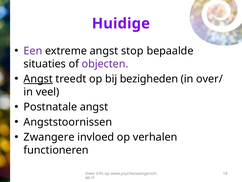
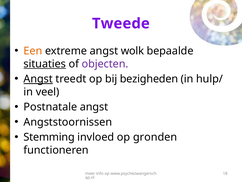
Huidige: Huidige -> Tweede (121, 23)
Een colour: purple -> orange (33, 51)
stop: stop -> wolk (132, 51)
situaties underline: none -> present (45, 64)
over/: over/ -> hulp/ (209, 79)
Zwangere: Zwangere -> Stemming (49, 137)
verhalen: verhalen -> gronden (155, 137)
